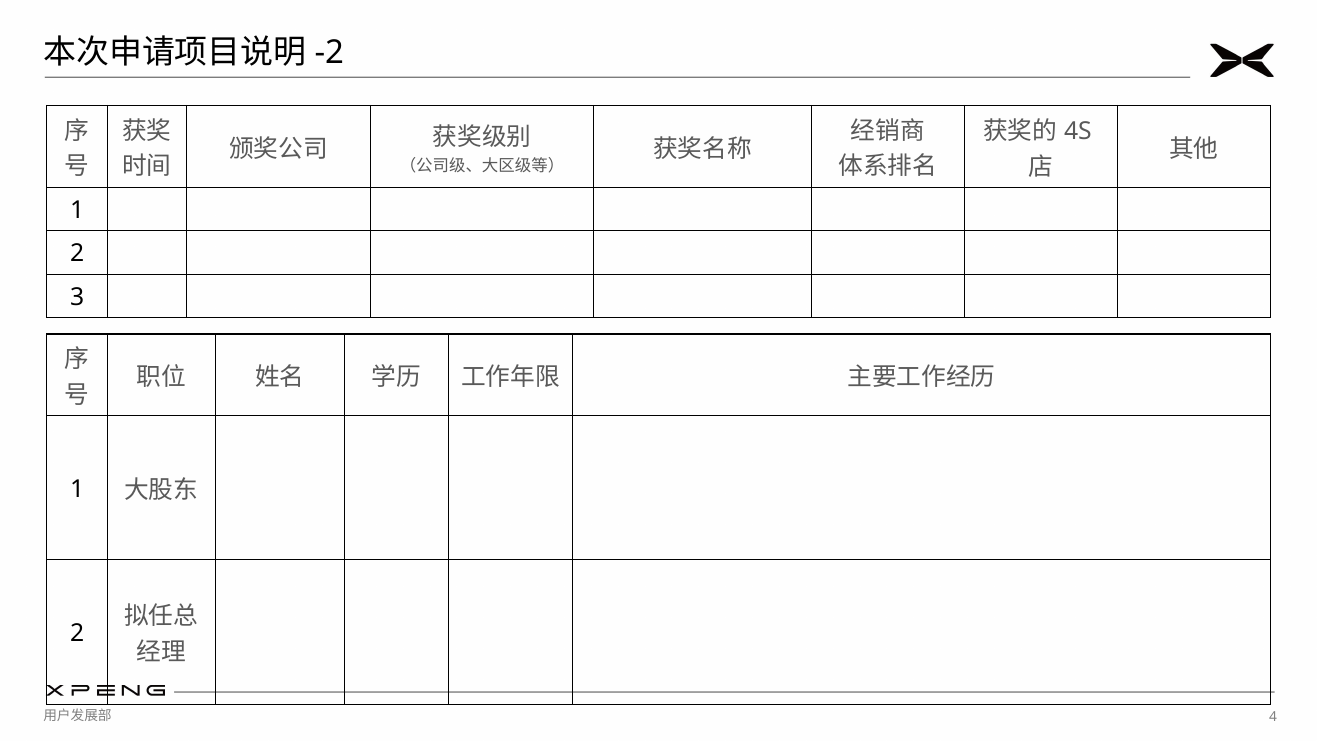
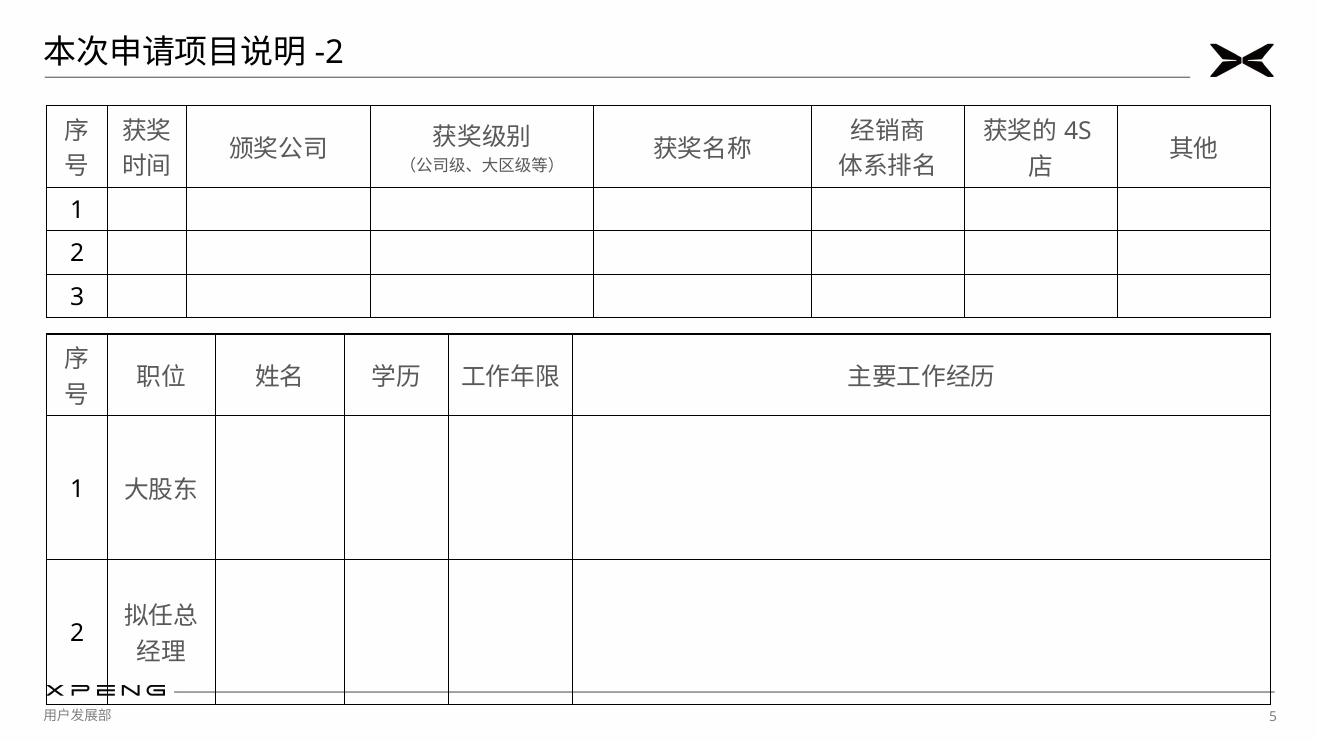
4: 4 -> 5 (1273, 717)
